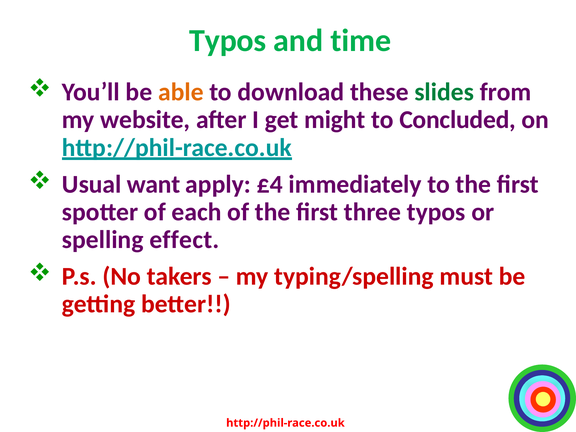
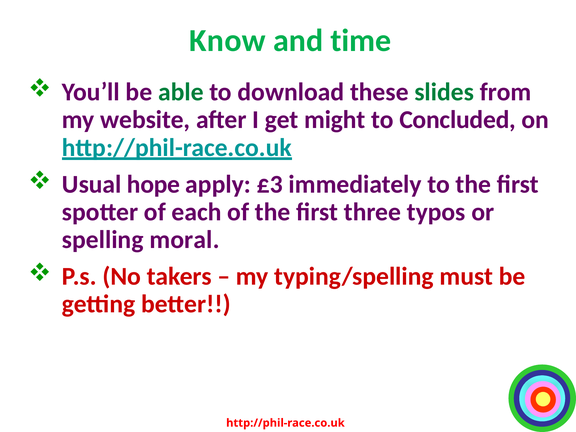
Typos: Typos -> Know (227, 41)
able colour: orange -> green (181, 92)
want: want -> hope (154, 184)
£4: £4 -> £3 (270, 184)
effect: effect -> moral (184, 240)
